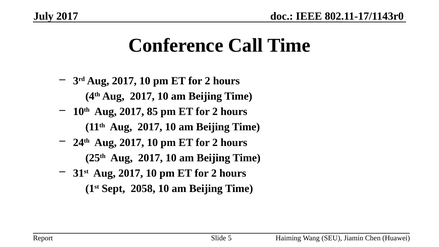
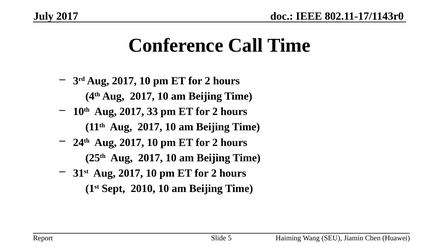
85: 85 -> 33 (152, 112)
2058: 2058 -> 2010 (143, 188)
